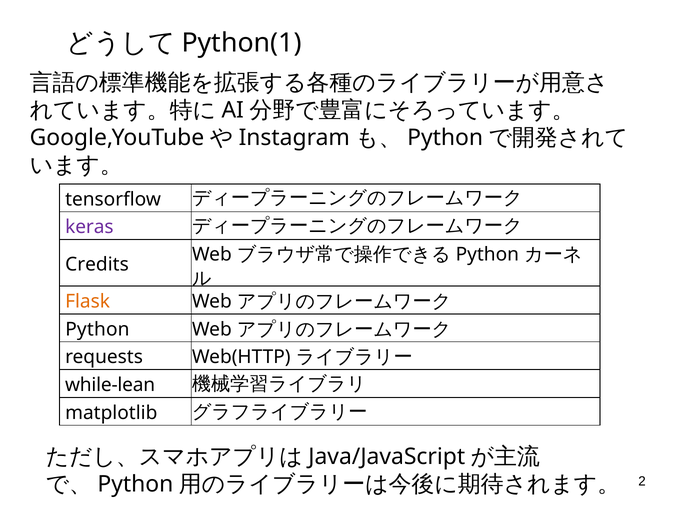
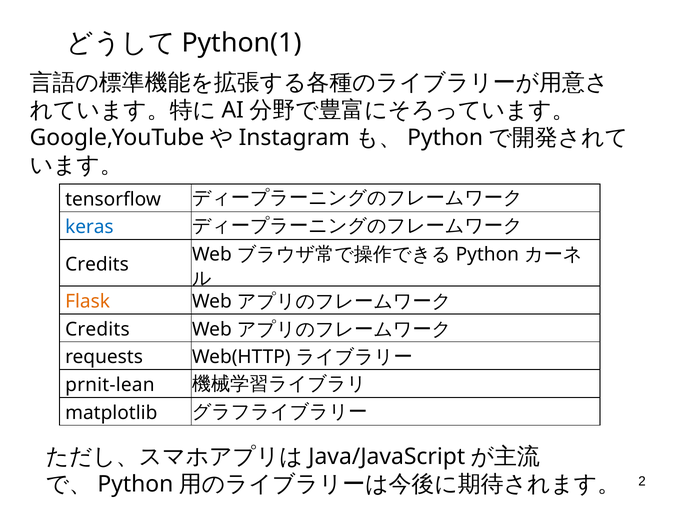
keras colour: purple -> blue (89, 227)
Python: Python -> Credits (97, 329)
while-lean: while-lean -> prnit-lean (110, 385)
